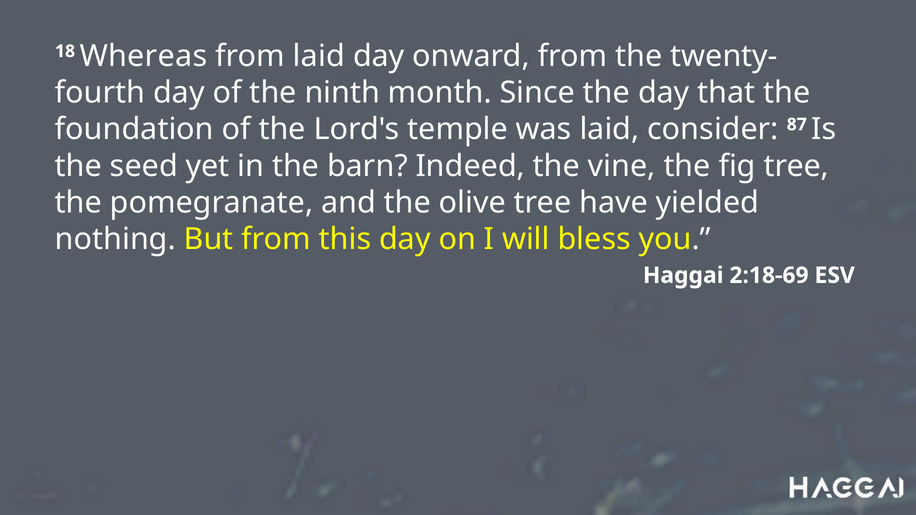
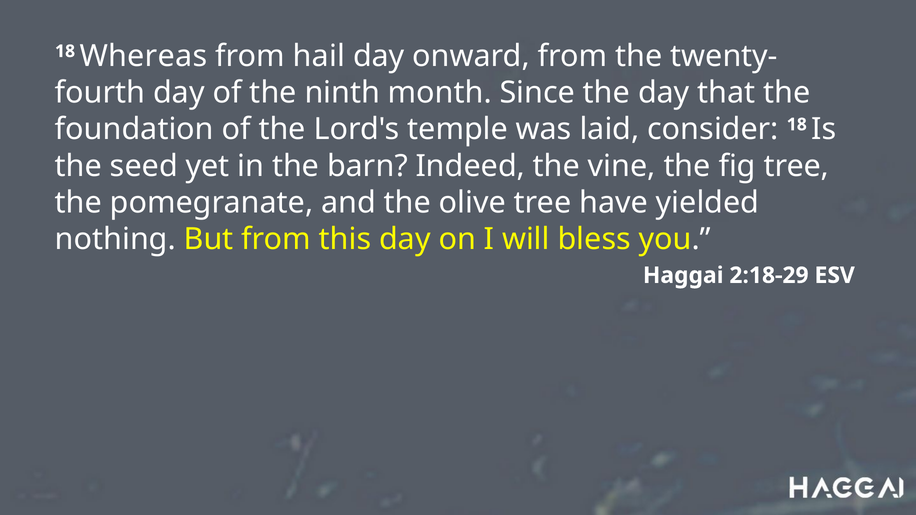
from laid: laid -> hail (319, 56)
consider 87: 87 -> 18 (797, 125)
2:18-69: 2:18-69 -> 2:18-29 (769, 276)
